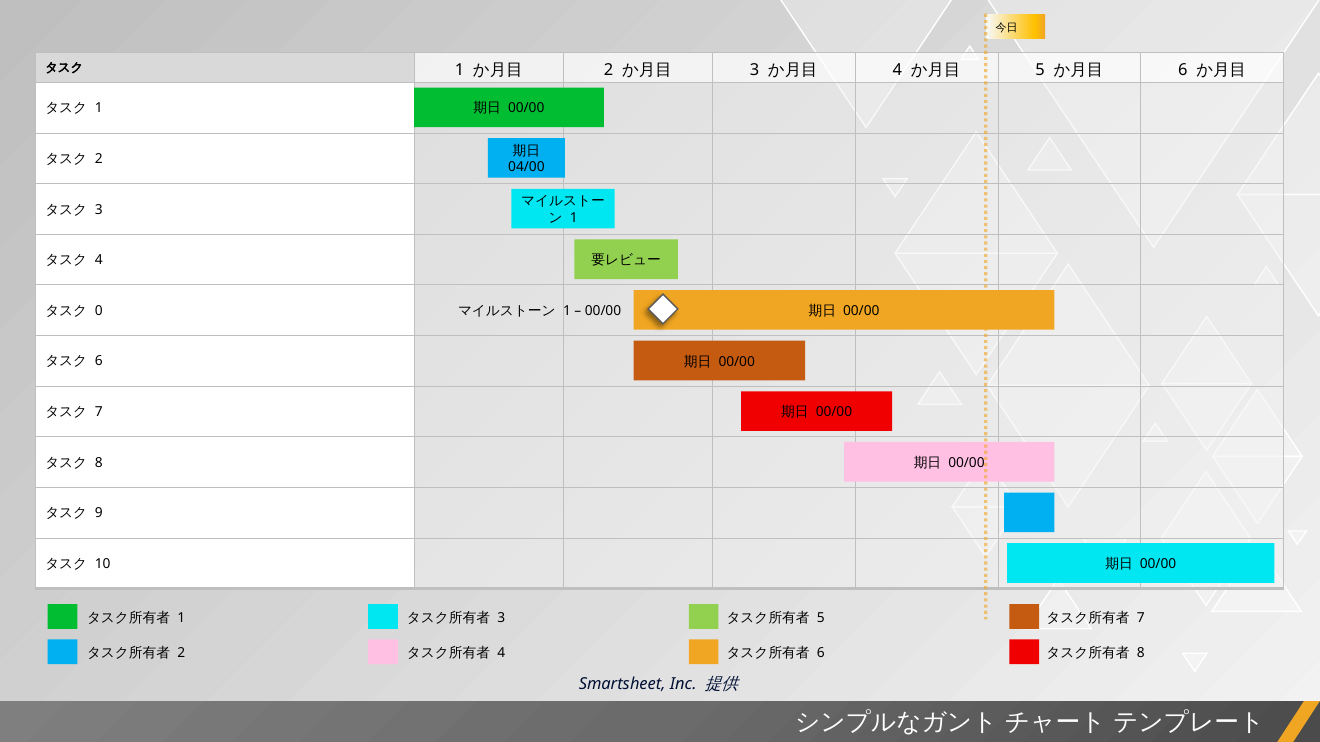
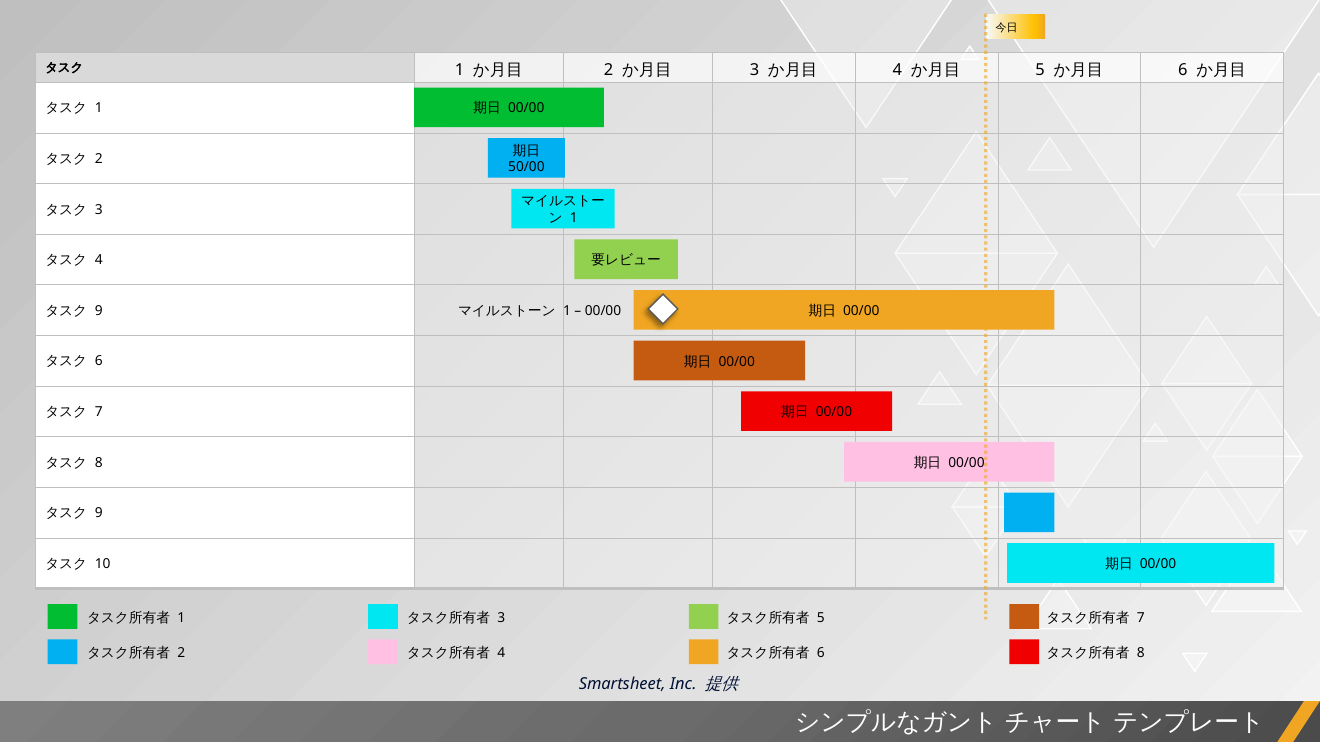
04/00: 04/00 -> 50/00 (526, 167)
0: 0 -> 9 (99, 311)
